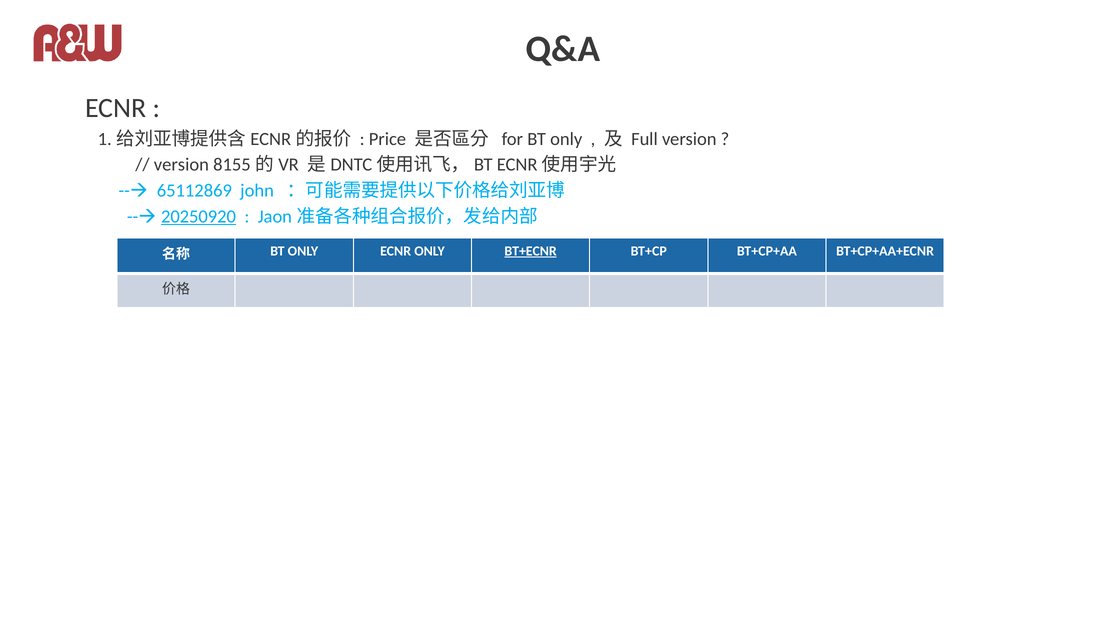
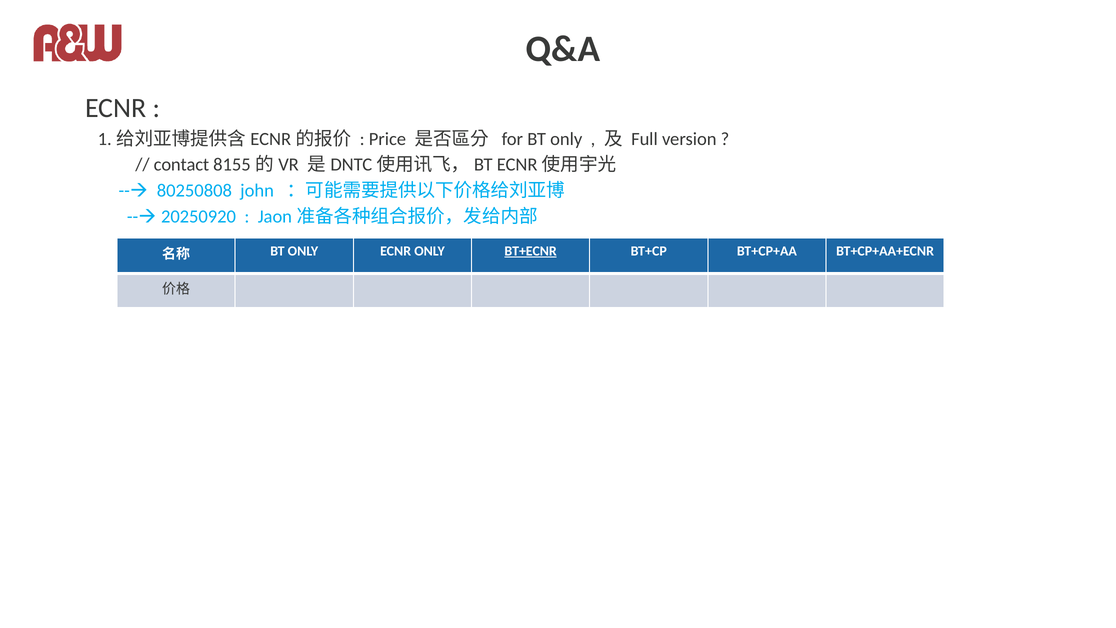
version: version -> contact (181, 165)
65112869: 65112869 -> 80250808 (194, 191)
20250920 underline: present -> none (199, 216)
